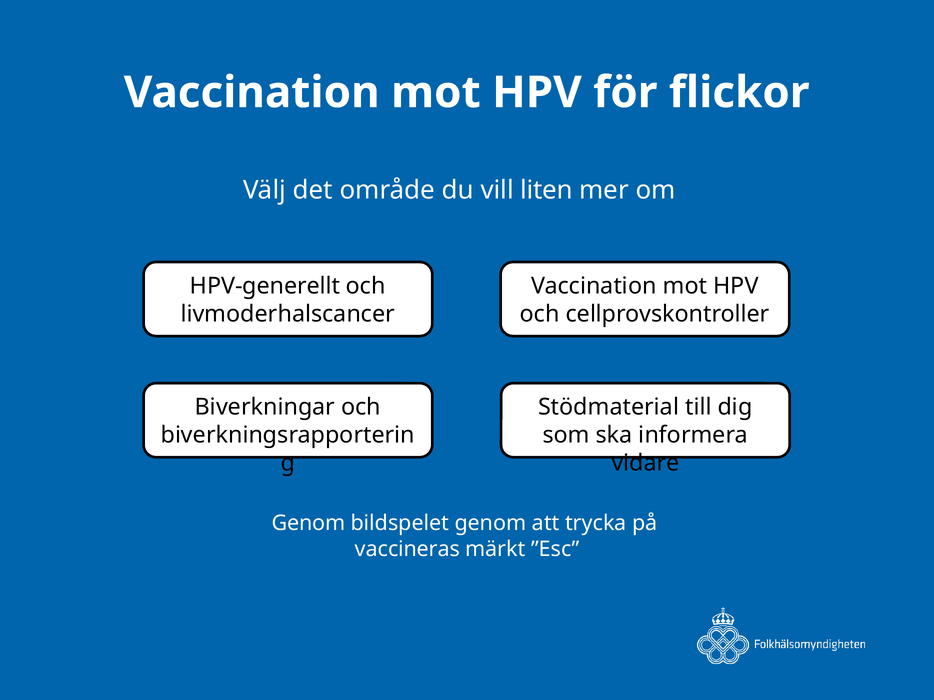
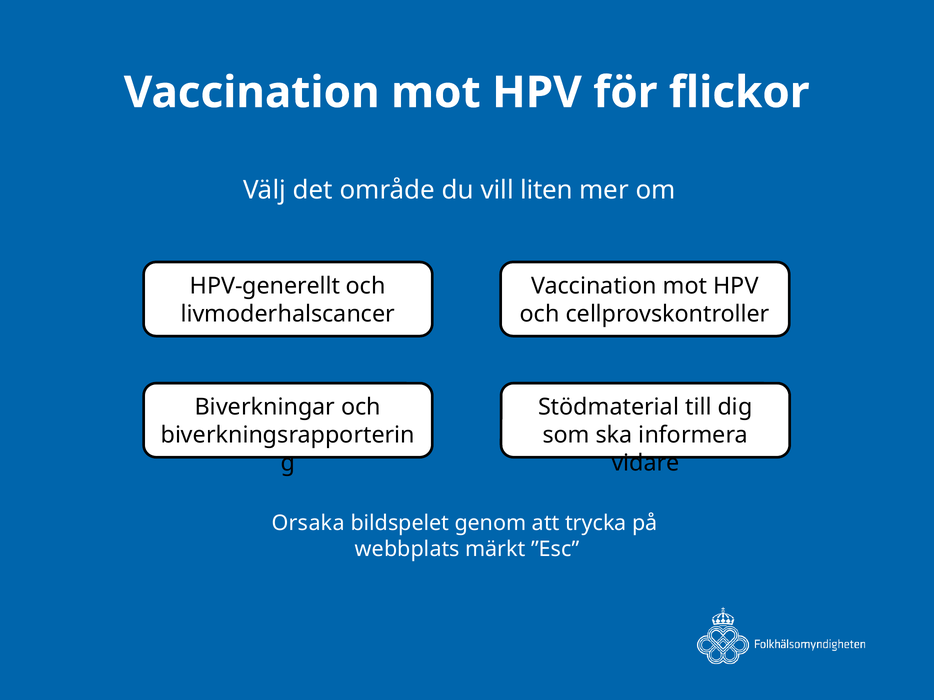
Genom: Genom -> Orsaka (308, 524)
vaccineras: vaccineras -> webbplats (407, 550)
